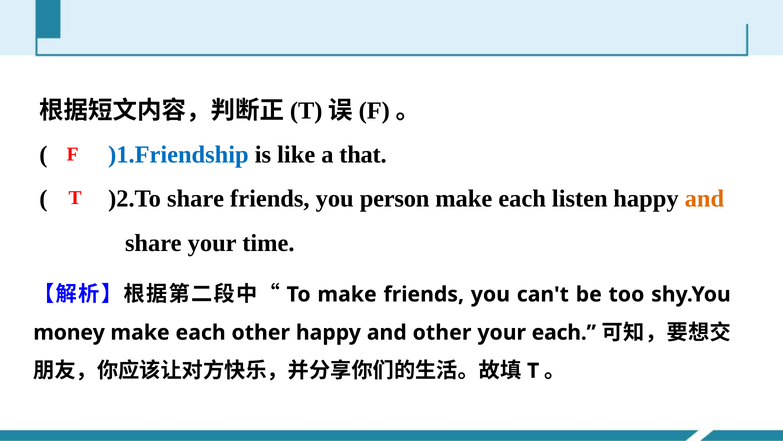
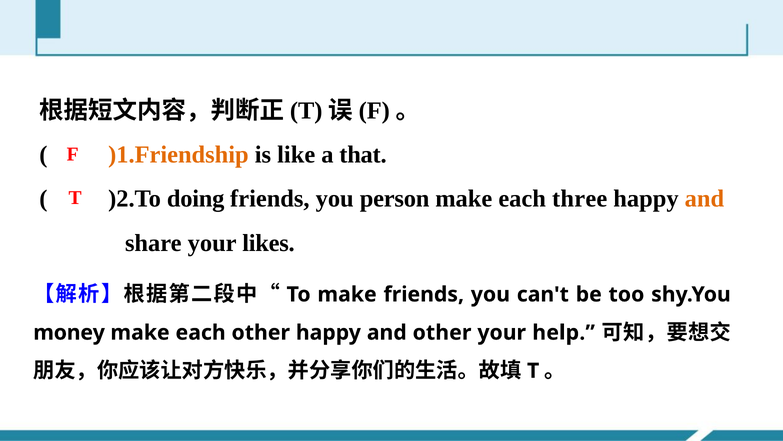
)1.Friendship colour: blue -> orange (178, 155)
)2.To share: share -> doing (196, 199)
listen: listen -> three (580, 199)
time: time -> likes (268, 243)
your each: each -> help (564, 332)
